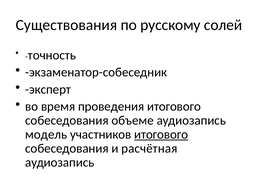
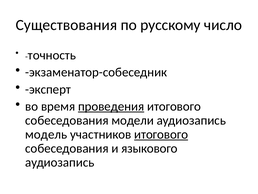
солей: солей -> число (223, 25)
проведения underline: none -> present (111, 106)
объеме: объеме -> модели (133, 120)
расчётная: расчётная -> языкового (149, 148)
